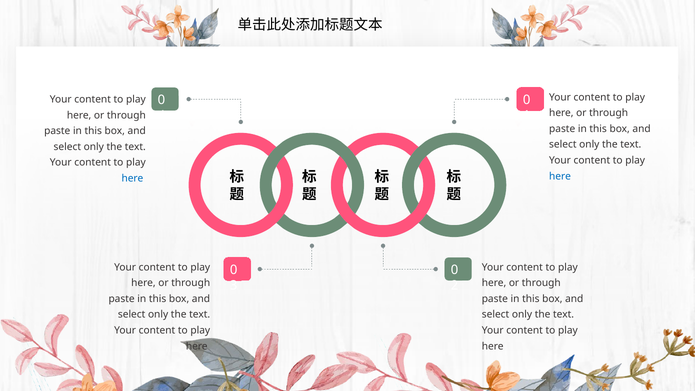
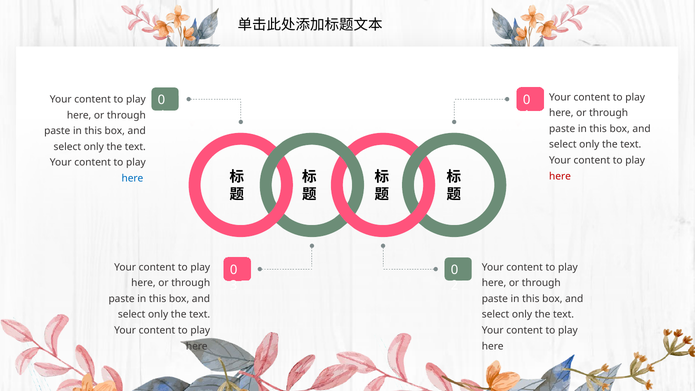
here colour: blue -> red (560, 176)
